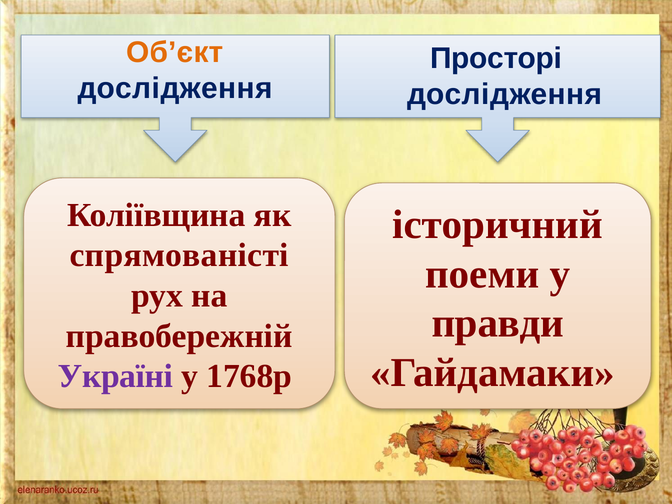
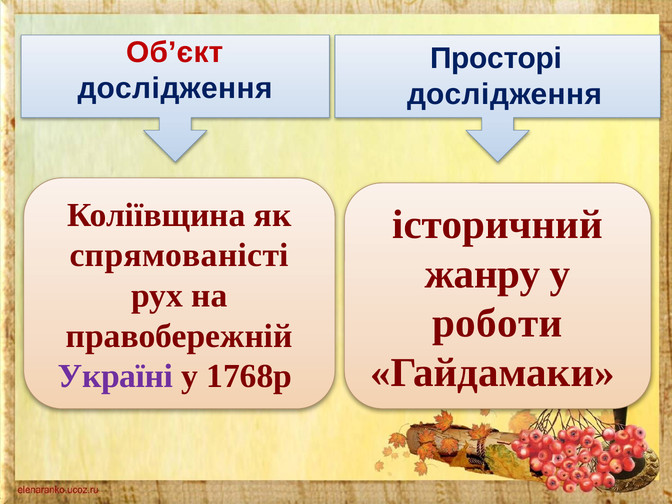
Об’єкт colour: orange -> red (175, 53)
поеми: поеми -> жанру (482, 274)
правди: правди -> роботи (497, 323)
